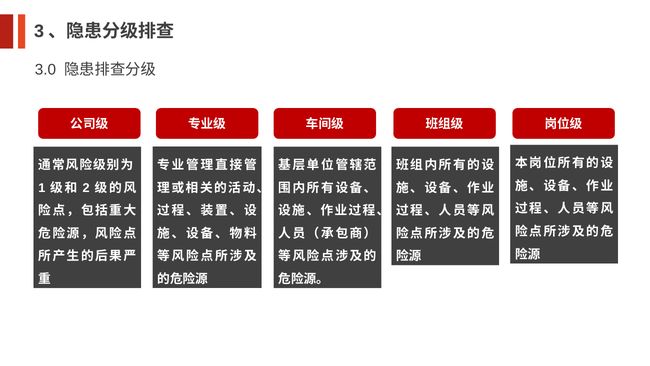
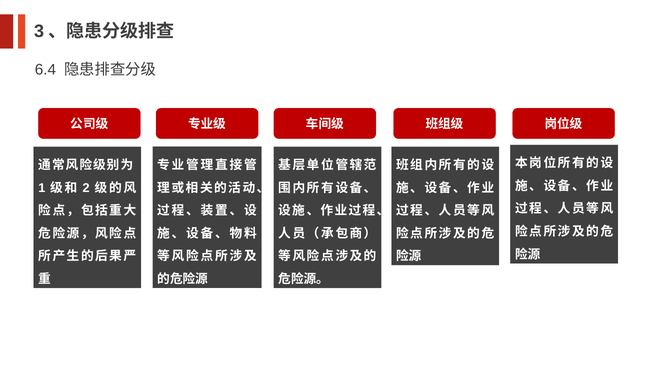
3.0: 3.0 -> 6.4 (45, 70)
